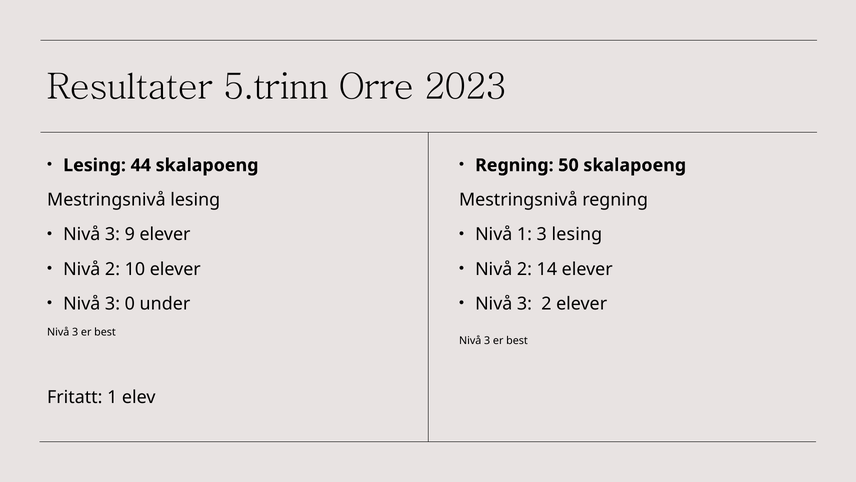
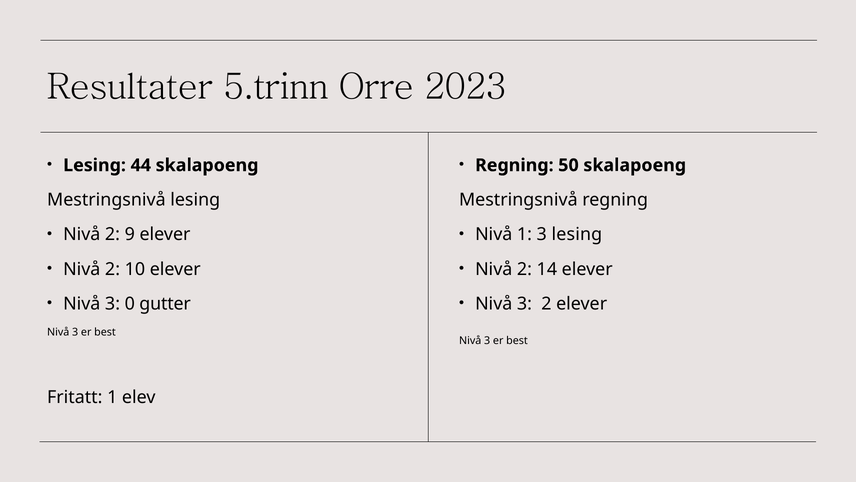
3: 3 -> 2 (112, 234)
under: under -> gutter (165, 304)
